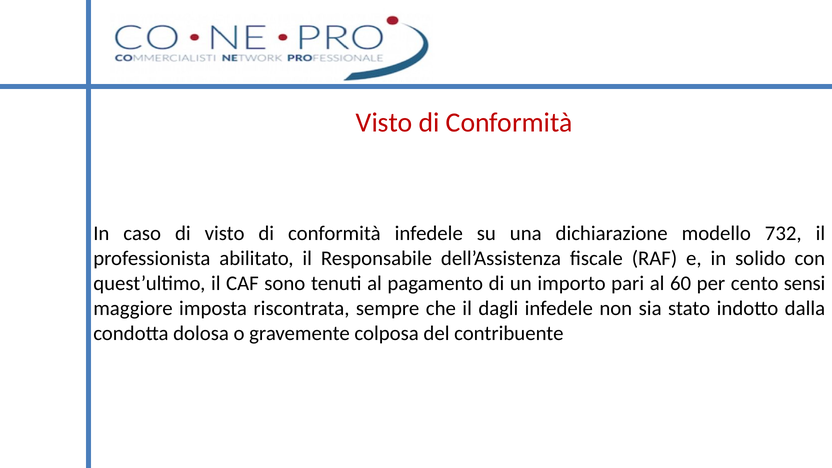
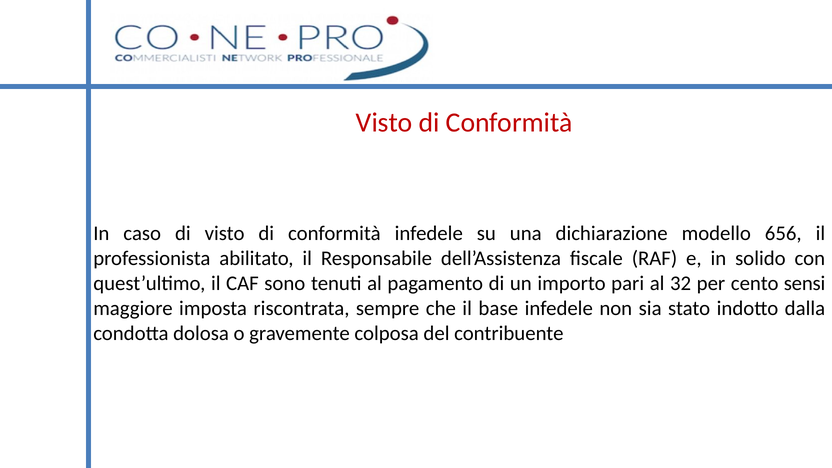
732: 732 -> 656 (783, 234)
60: 60 -> 32 (681, 283)
dagli: dagli -> base (498, 308)
